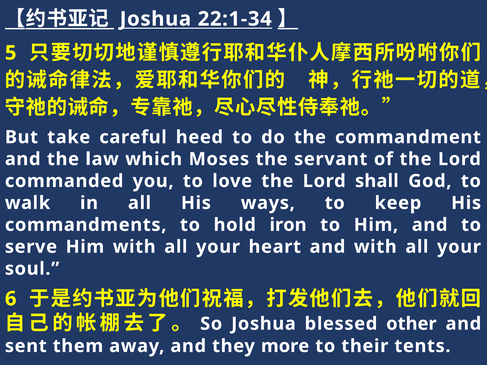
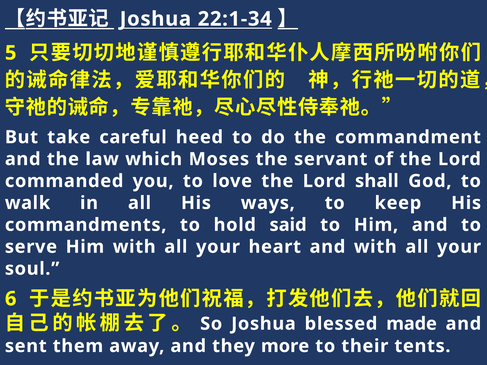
iron: iron -> said (288, 225)
other: other -> made (412, 324)
